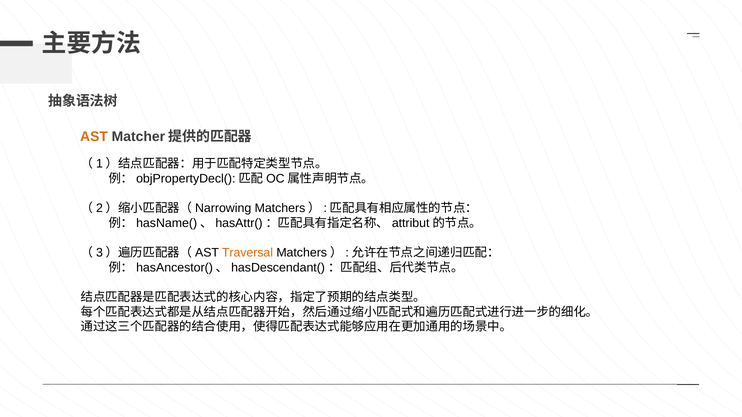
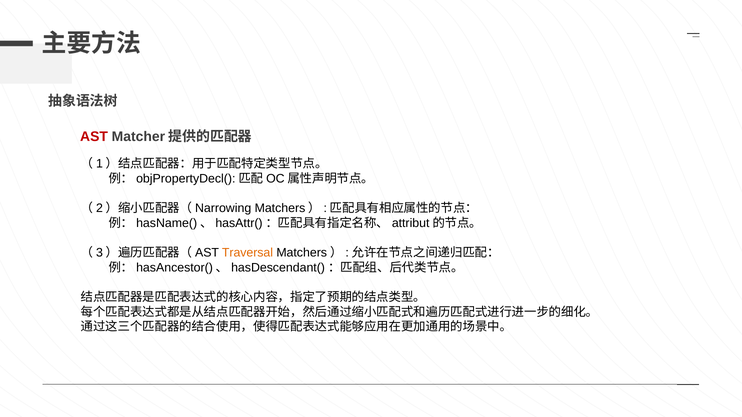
AST colour: orange -> red (94, 137)
